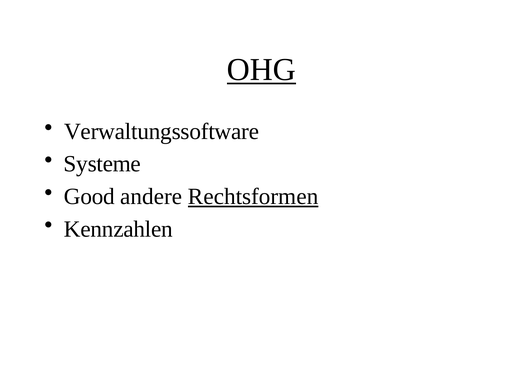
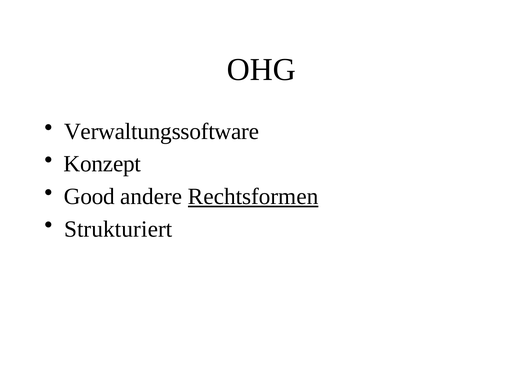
OHG underline: present -> none (261, 70)
Systeme: Systeme -> Konzept (102, 164)
Kennzahlen: Kennzahlen -> Strukturiert (118, 229)
